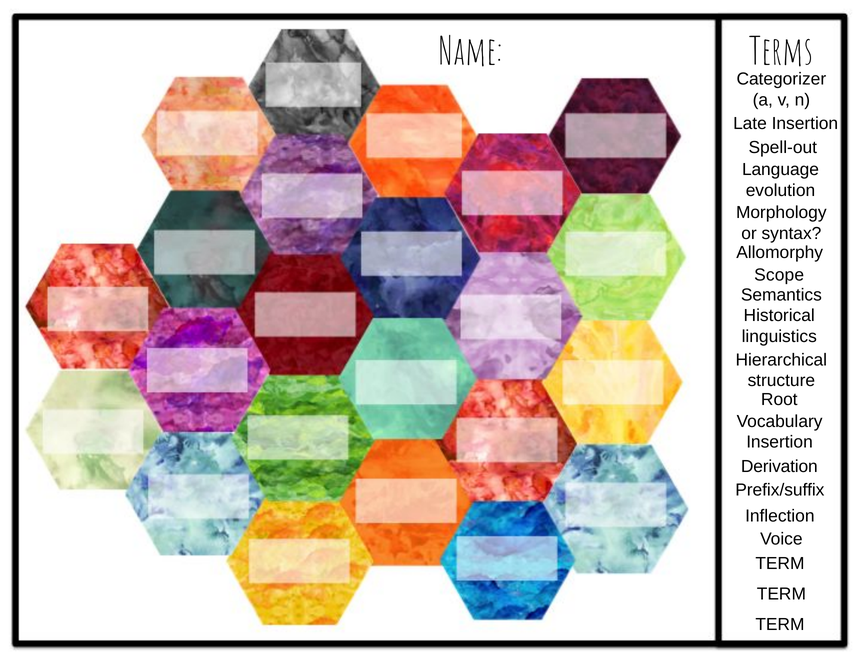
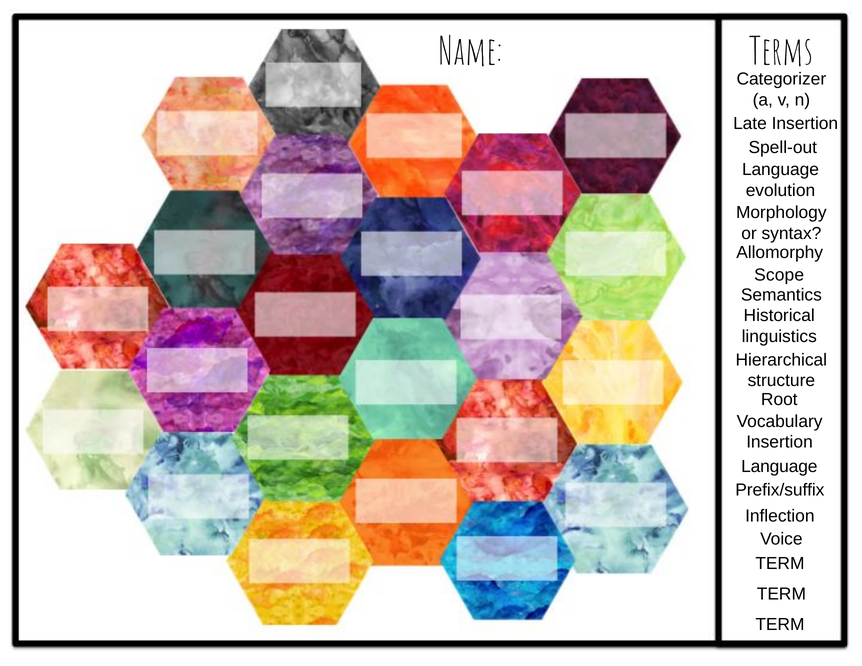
Derivation: Derivation -> Language (779, 467)
